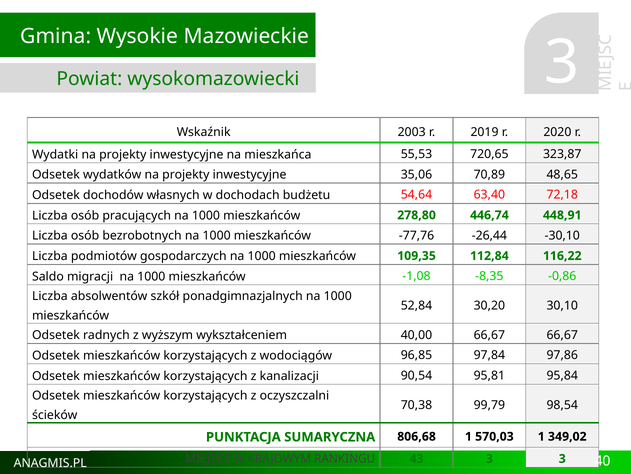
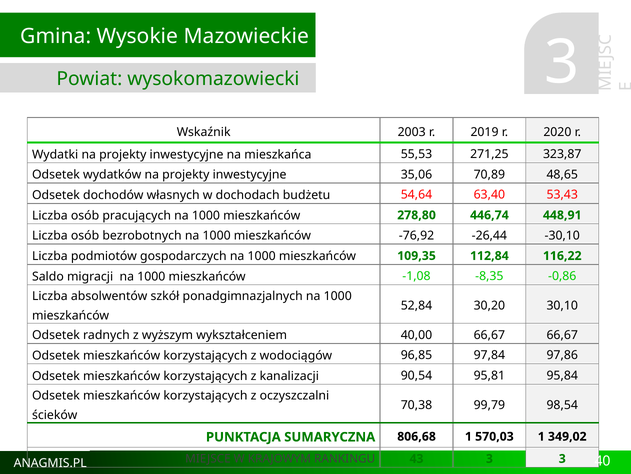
720,65: 720,65 -> 271,25 (489, 154)
72,18: 72,18 -> 53,43 (562, 195)
-77,76: -77,76 -> -76,92 (417, 235)
